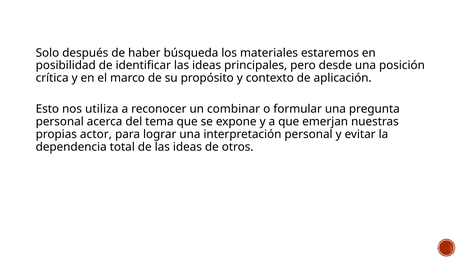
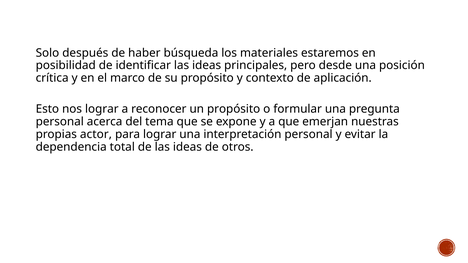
nos utiliza: utiliza -> lograr (102, 109)
un combinar: combinar -> propósito (234, 109)
